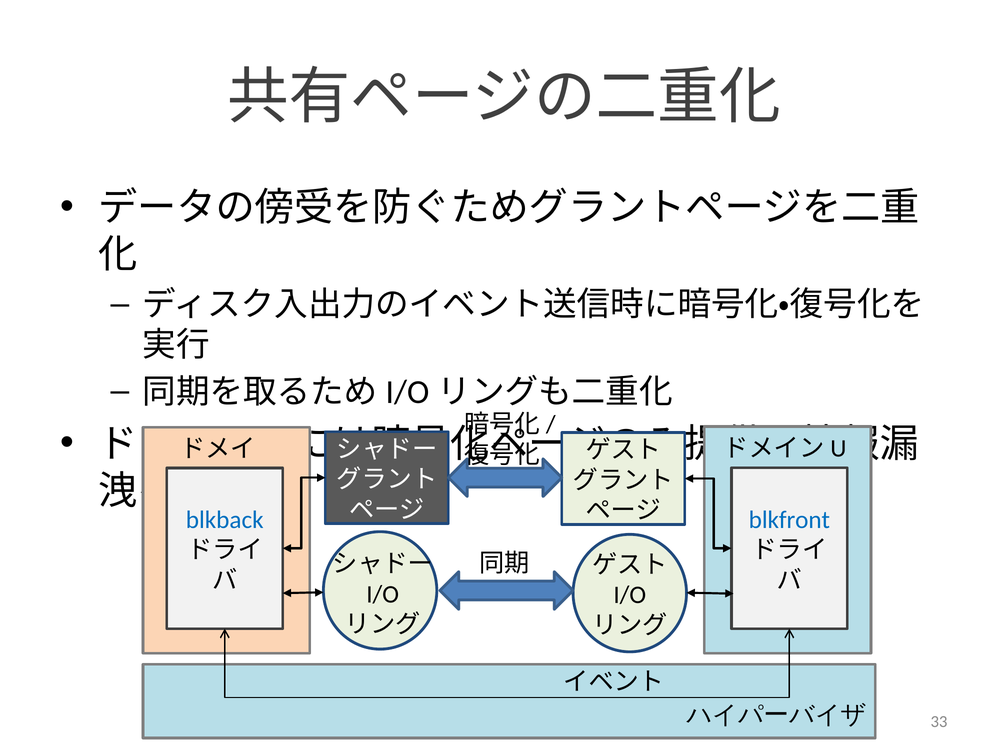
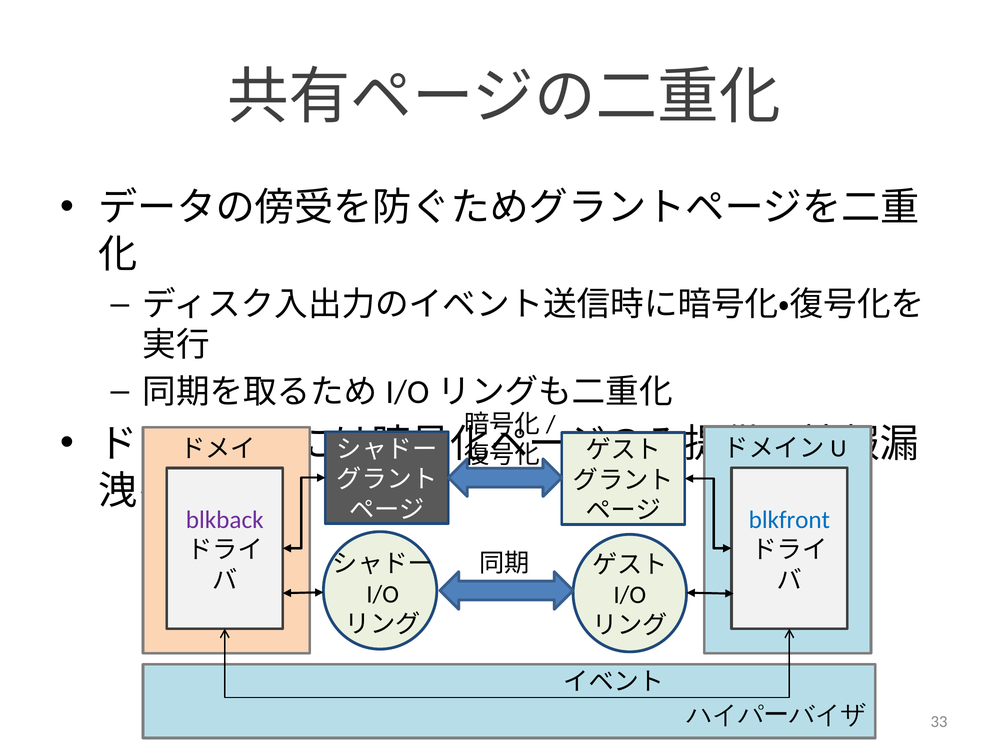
blkback colour: blue -> purple (225, 520)
